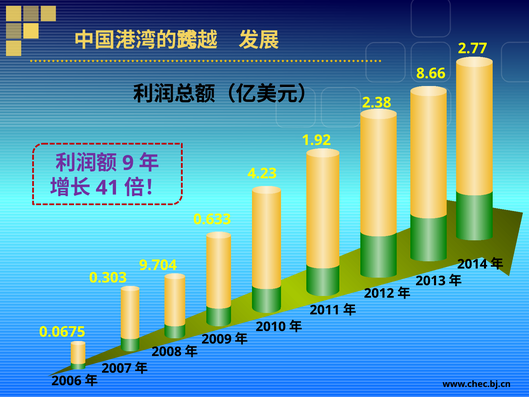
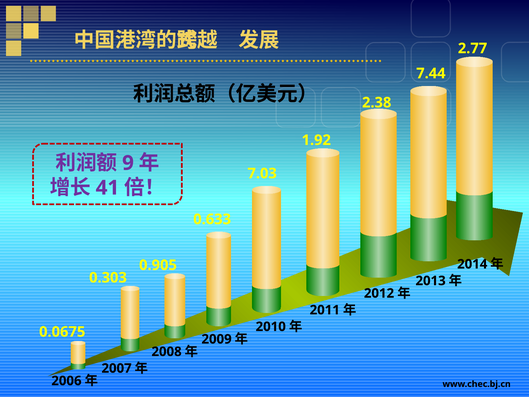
8.66: 8.66 -> 7.44 (431, 73)
4.23: 4.23 -> 7.03 (262, 173)
9.704: 9.704 -> 0.905 (158, 265)
